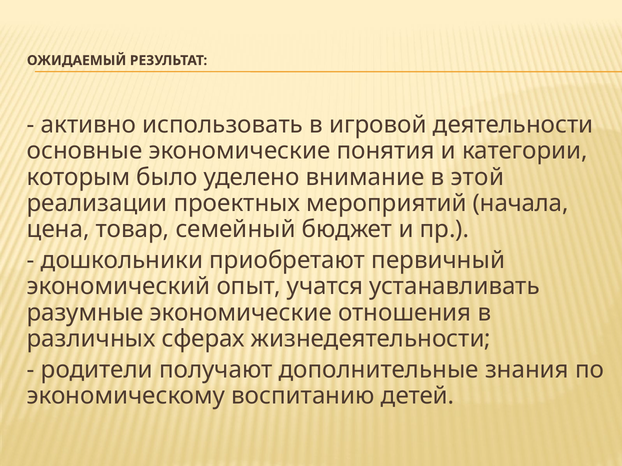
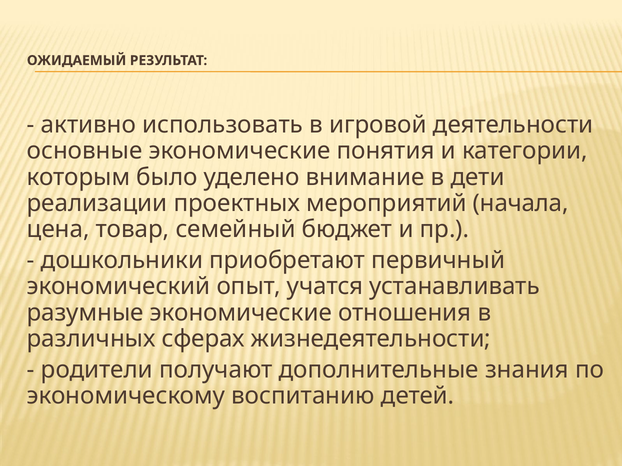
этой: этой -> дети (478, 177)
